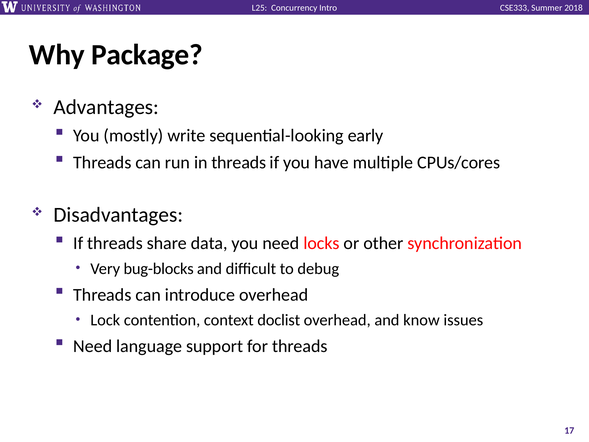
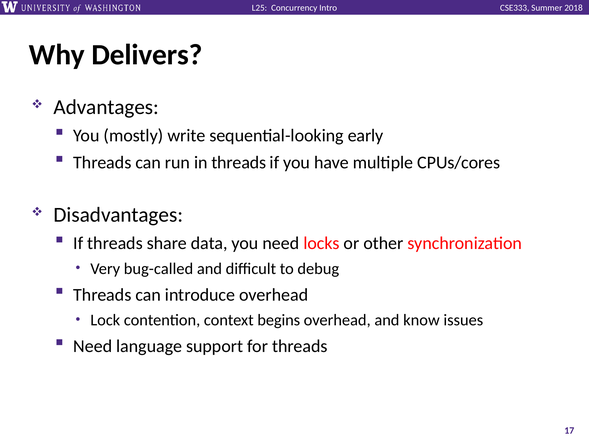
Package: Package -> Delivers (147, 55)
bug-blocks: bug-blocks -> bug-called (159, 269)
doclist: doclist -> begins (279, 320)
